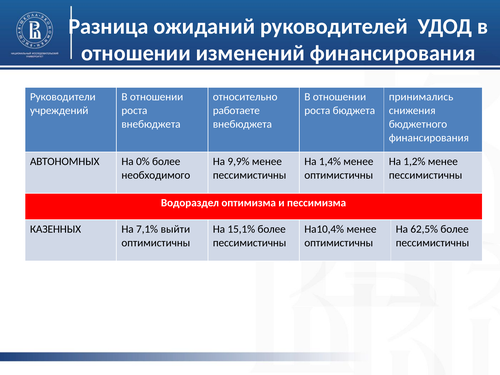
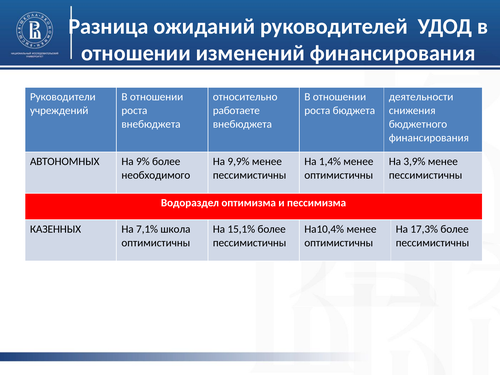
принимались: принимались -> деятельности (421, 97)
0%: 0% -> 9% (143, 161)
1,2%: 1,2% -> 3,9% (414, 161)
выйти: выйти -> школа (175, 229)
62,5%: 62,5% -> 17,3% (424, 229)
